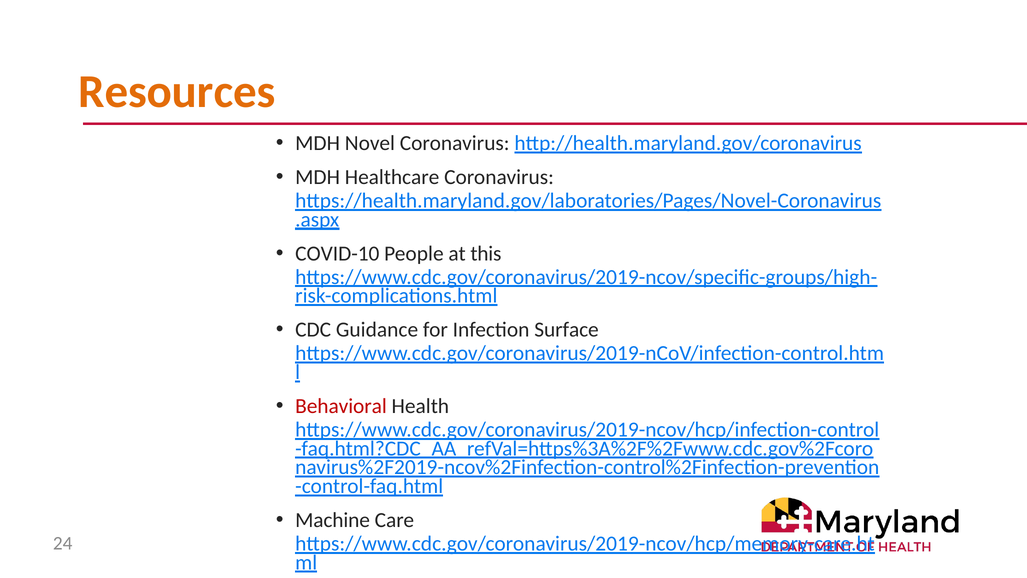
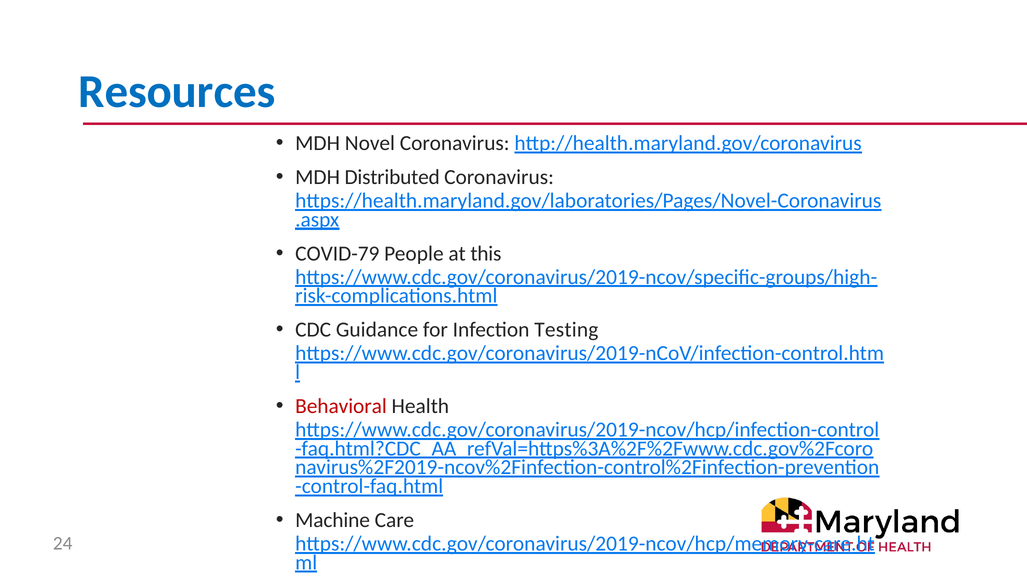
Resources colour: orange -> blue (177, 92)
Healthcare: Healthcare -> Distributed (392, 177)
COVID-10: COVID-10 -> COVID-79 (337, 253)
Surface: Surface -> Testing (566, 330)
